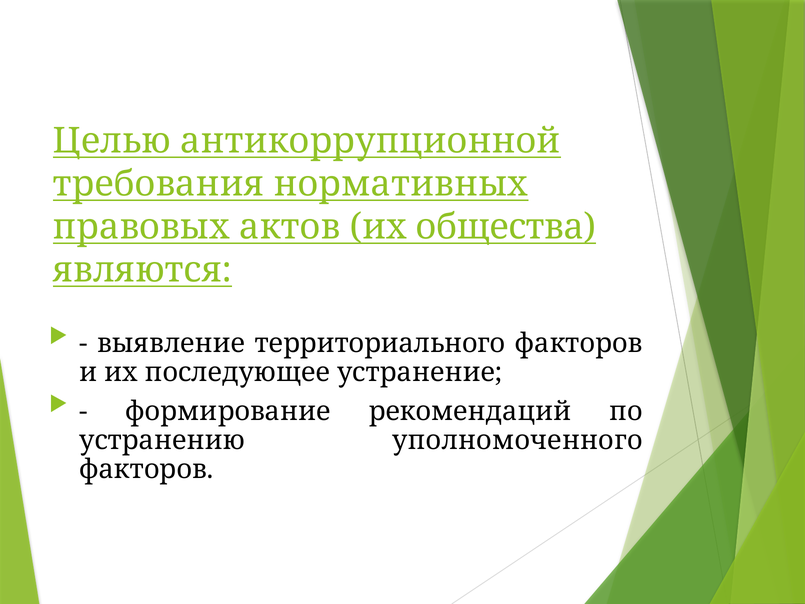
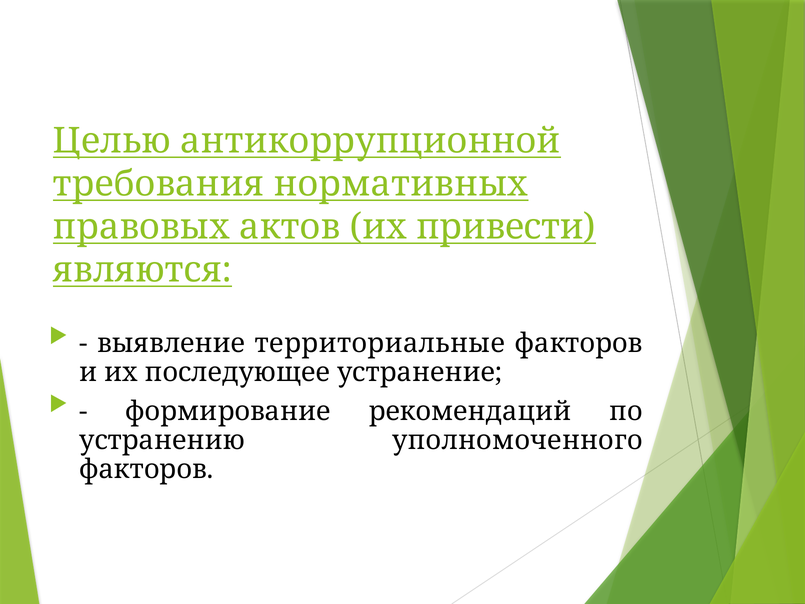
общества: общества -> привести (506, 227)
территориального: территориального -> территориальные (380, 343)
